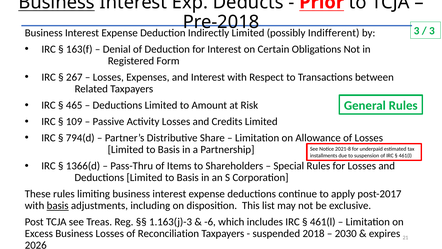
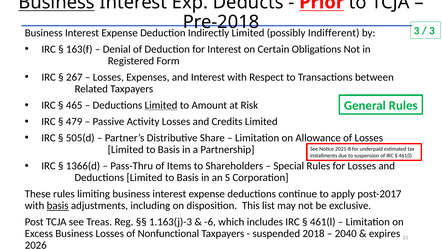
Limited underline: none -> present (161, 105)
109: 109 -> 479 (74, 121)
794(d: 794(d -> 505(d (80, 138)
Reconciliation: Reconciliation -> Nonfunctional (168, 233)
2030: 2030 -> 2040 (346, 233)
